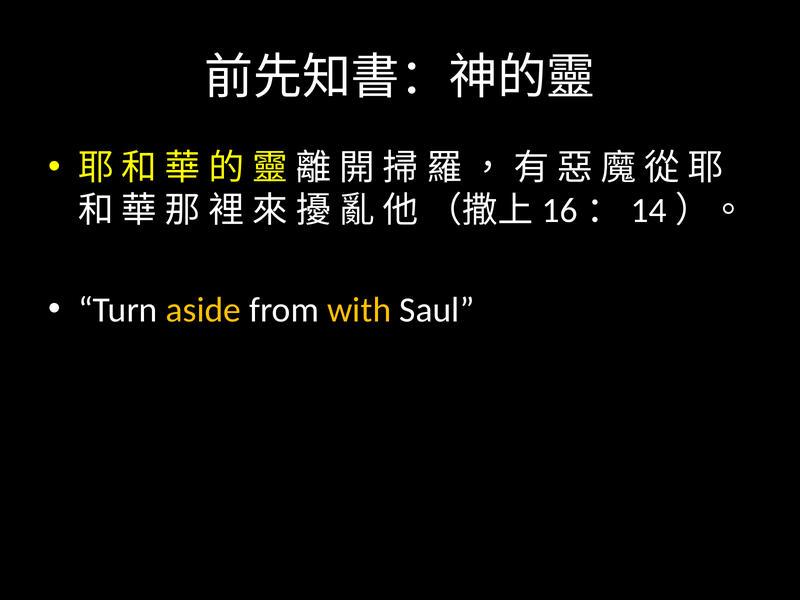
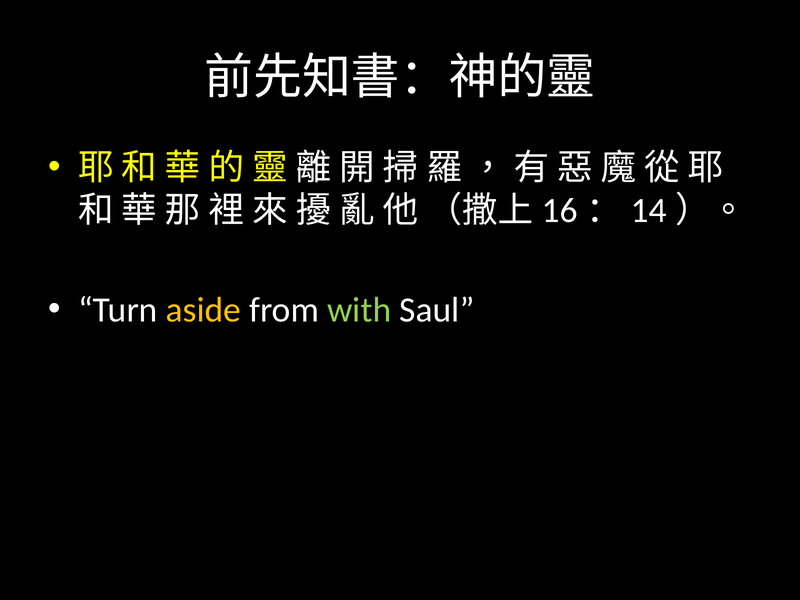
with colour: yellow -> light green (359, 310)
